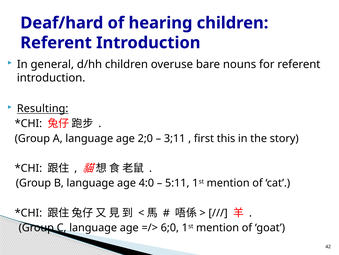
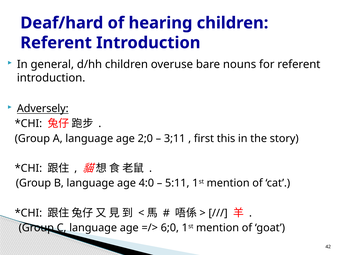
Resulting: Resulting -> Adversely (43, 108)
